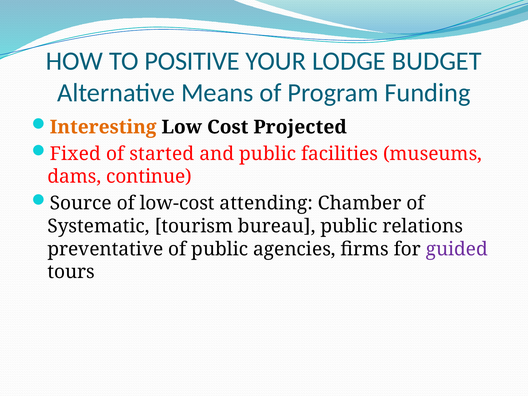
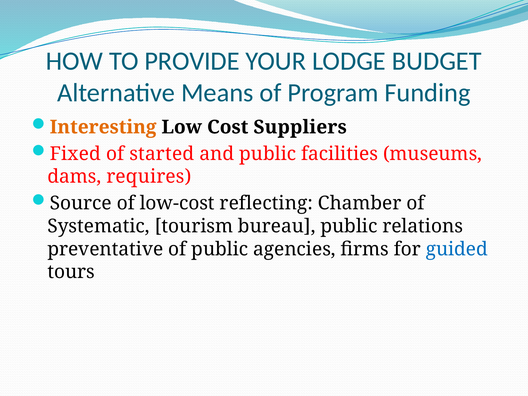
POSITIVE: POSITIVE -> PROVIDE (192, 61)
Projected: Projected -> Suppliers (300, 127)
continue: continue -> requires (149, 177)
attending: attending -> reflecting (266, 203)
guided colour: purple -> blue (457, 249)
